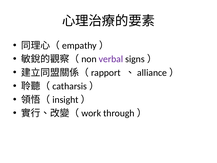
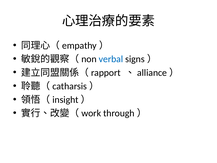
verbal colour: purple -> blue (111, 59)
